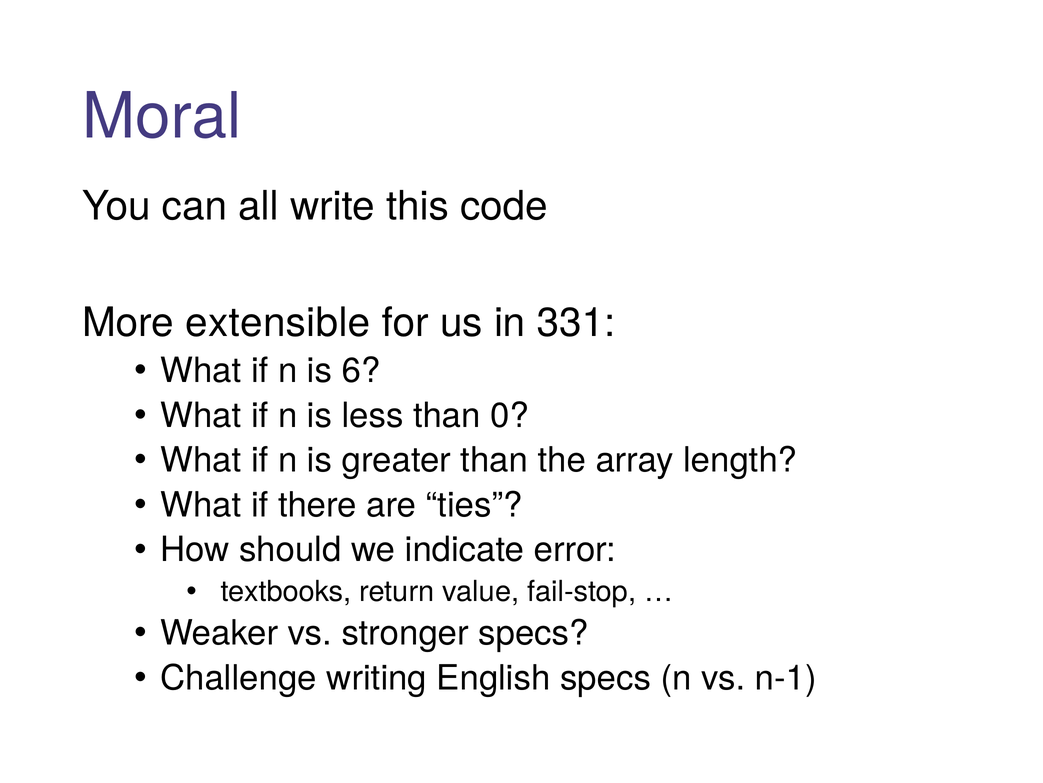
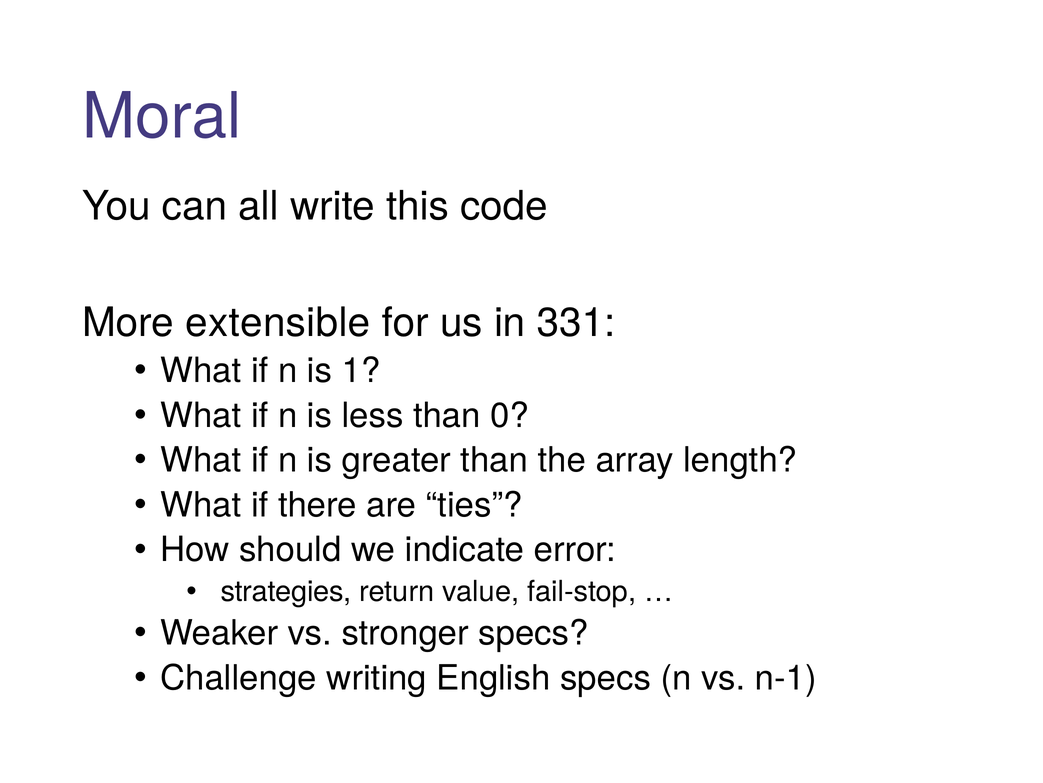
6: 6 -> 1 (361, 370)
textbooks: textbooks -> strategies (286, 591)
